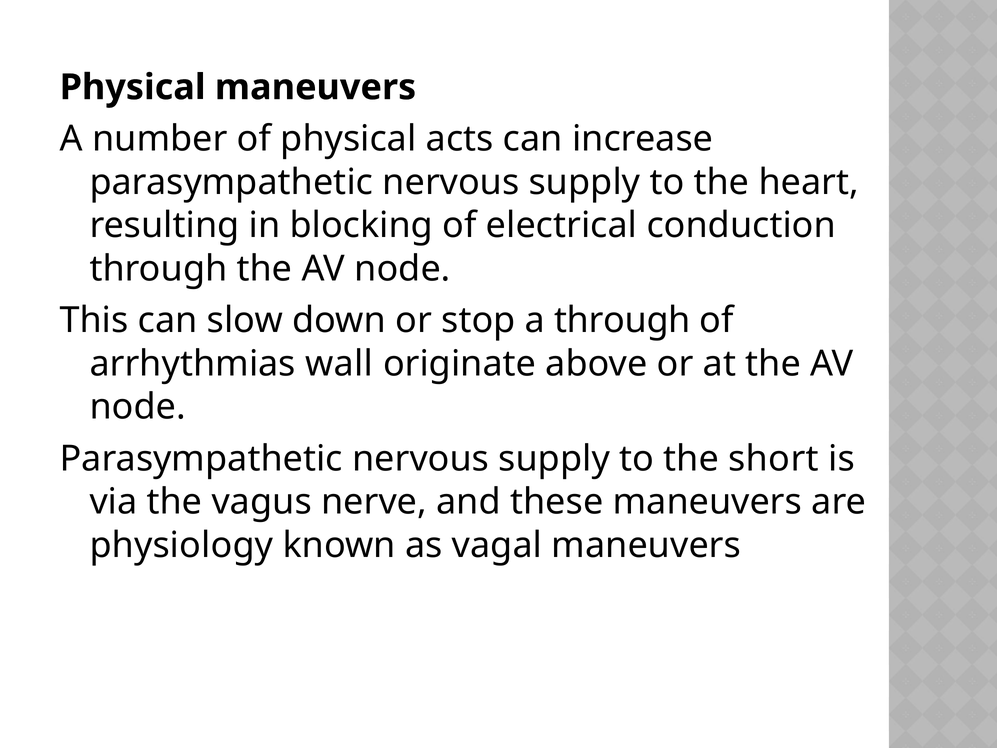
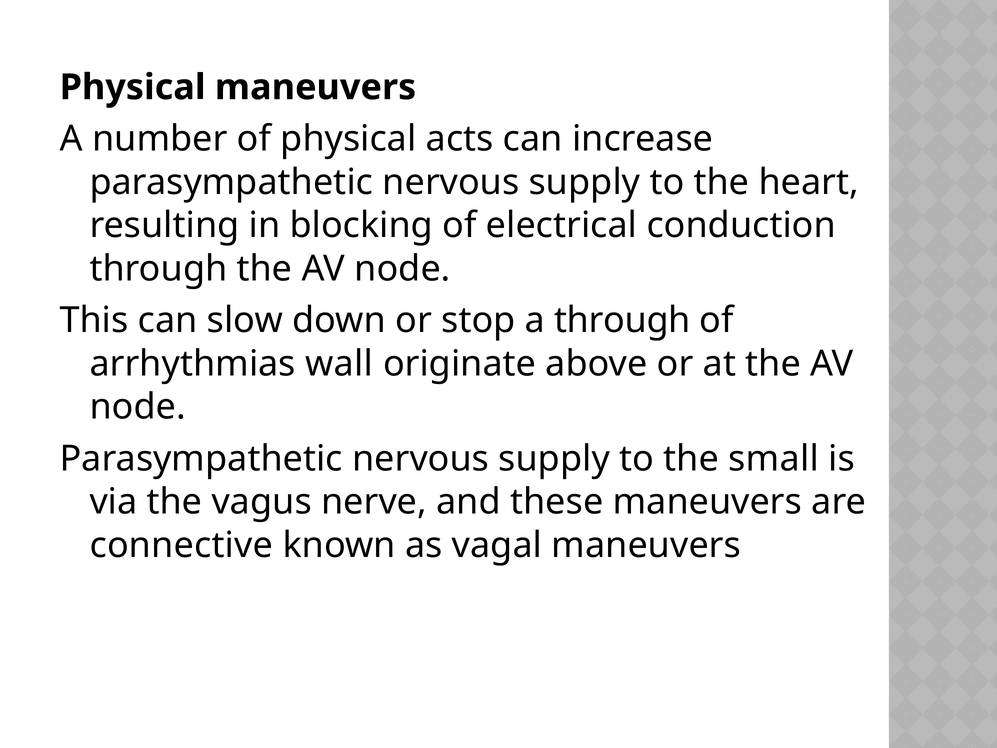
short: short -> small (774, 459)
physiology: physiology -> connective (181, 545)
